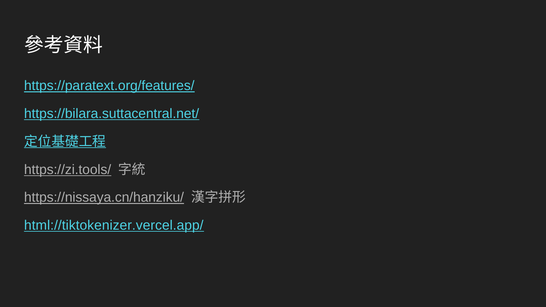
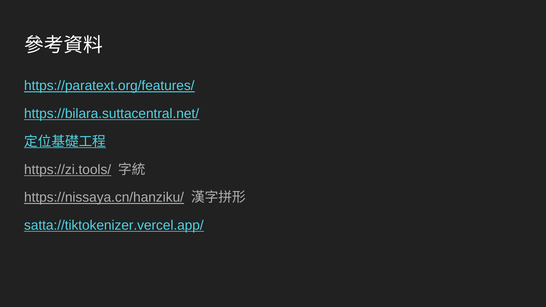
html://tiktokenizer.vercel.app/: html://tiktokenizer.vercel.app/ -> satta://tiktokenizer.vercel.app/ (114, 225)
